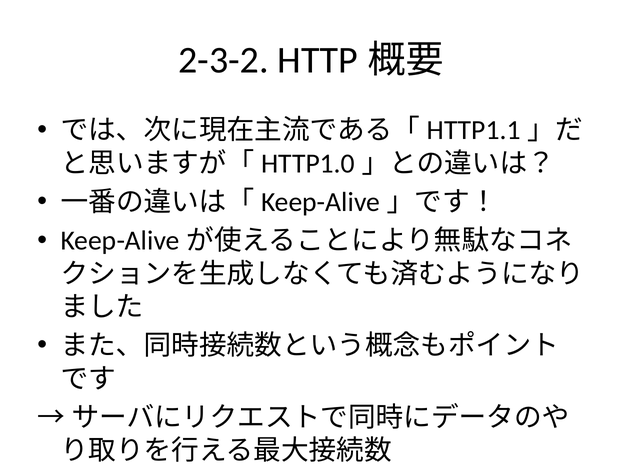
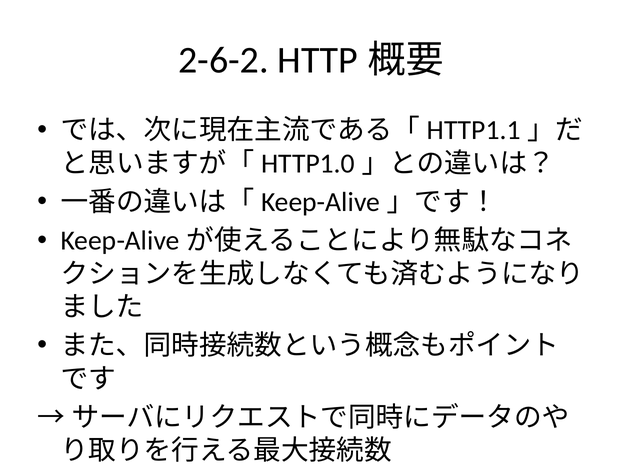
2-3-2: 2-3-2 -> 2-6-2 (223, 60)
